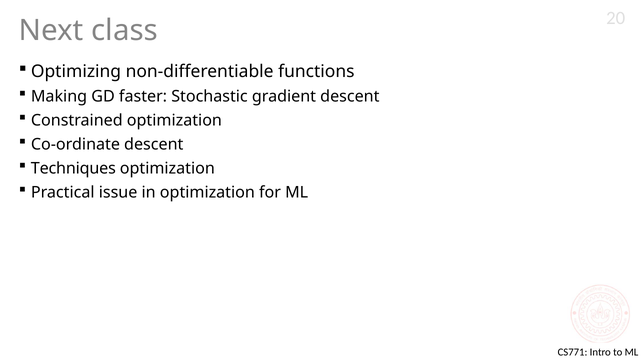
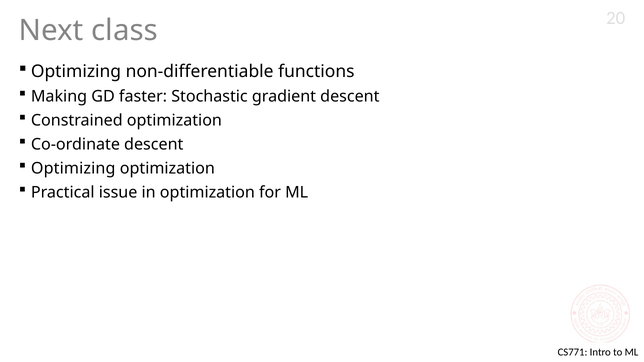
Techniques: Techniques -> Optimizing (73, 169)
